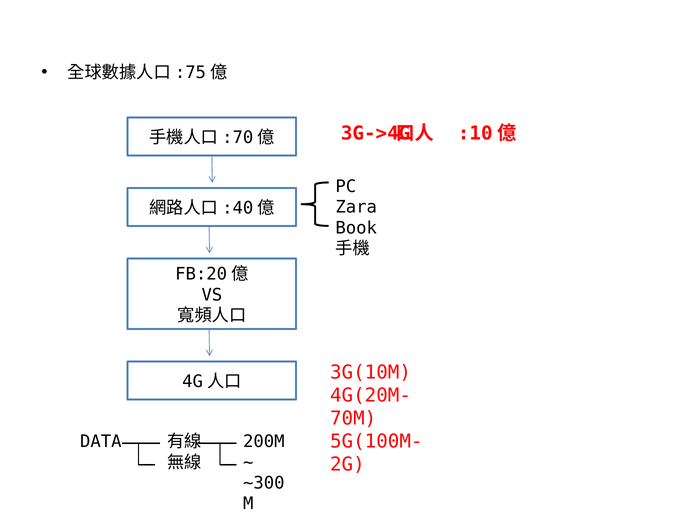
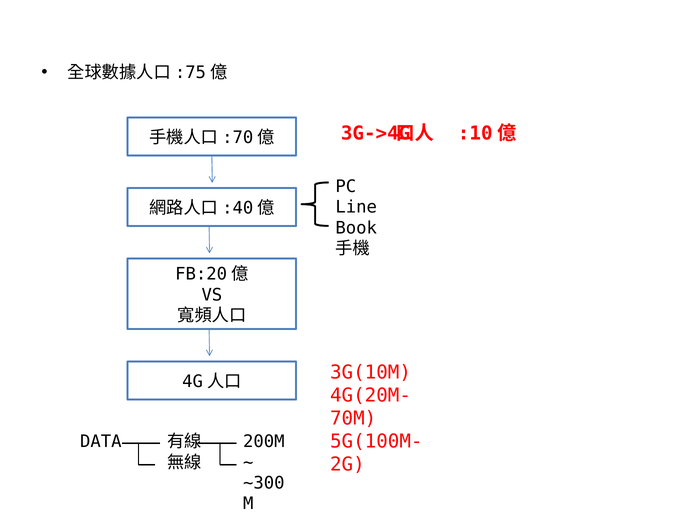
Zara: Zara -> Line (356, 207)
